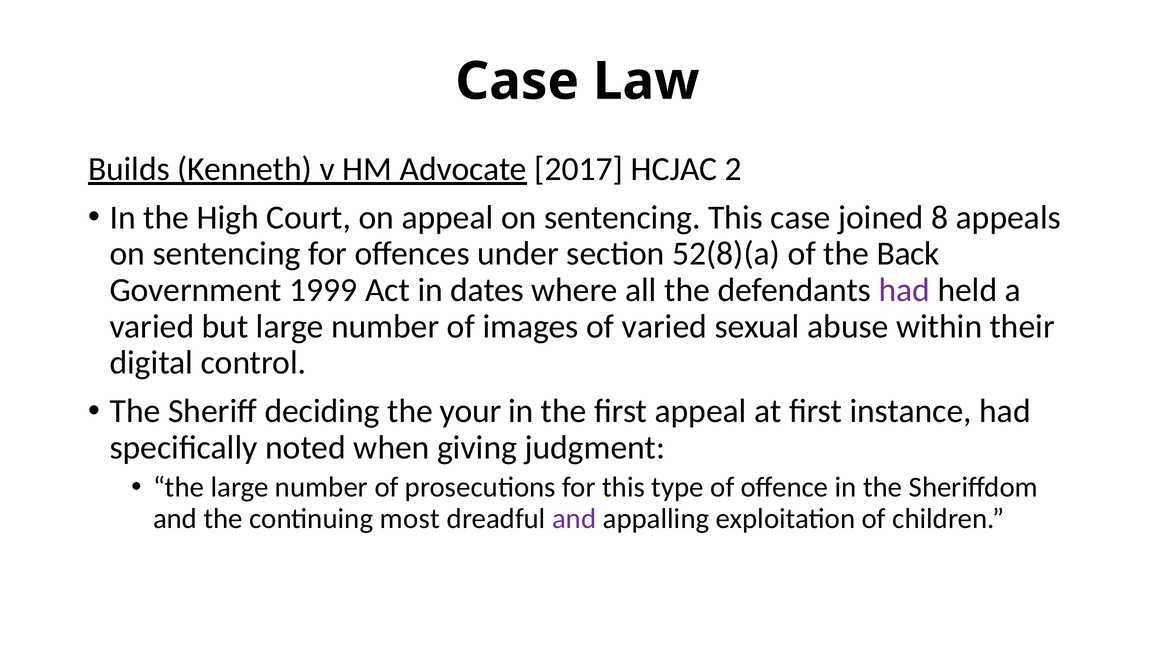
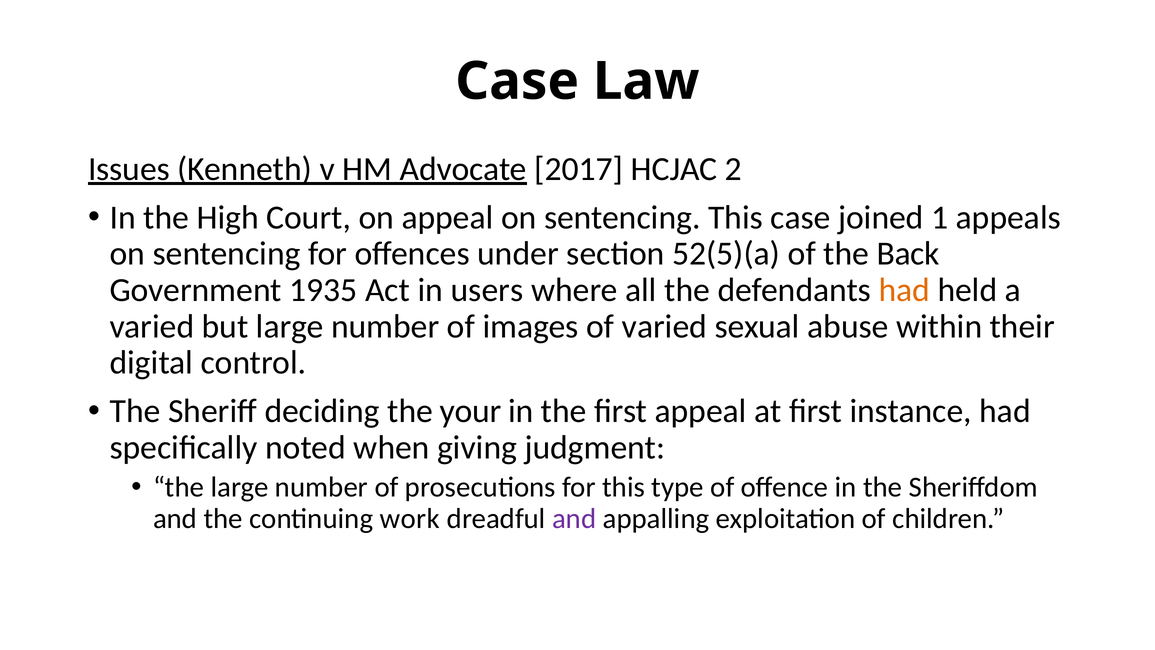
Builds: Builds -> Issues (129, 169)
8: 8 -> 1 (940, 217)
52(8)(a: 52(8)(a -> 52(5)(a (726, 254)
1999: 1999 -> 1935 (323, 290)
dates: dates -> users (487, 290)
had colour: purple -> orange (904, 290)
most: most -> work (410, 518)
